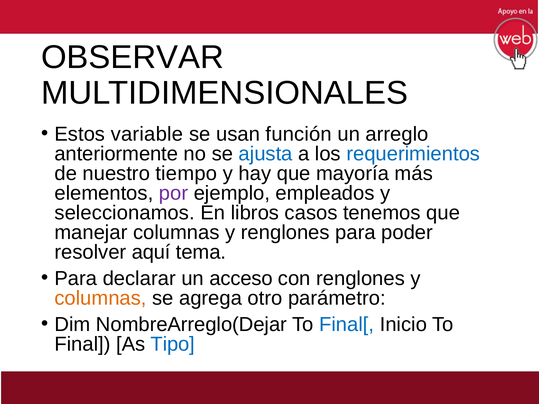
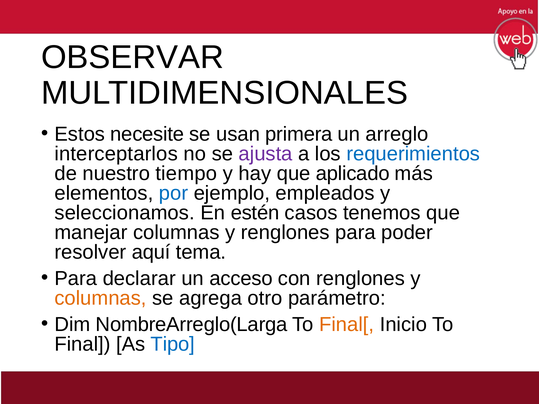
variable: variable -> necesite (147, 134)
función: función -> primera (299, 134)
anteriormente: anteriormente -> interceptarlos (116, 154)
ajusta colour: blue -> purple (266, 154)
mayoría: mayoría -> aplicado (353, 173)
por colour: purple -> blue (173, 193)
libros: libros -> estén (255, 213)
NombreArreglo(Dejar: NombreArreglo(Dejar -> NombreArreglo(Larga (192, 325)
Final[ colour: blue -> orange (347, 325)
